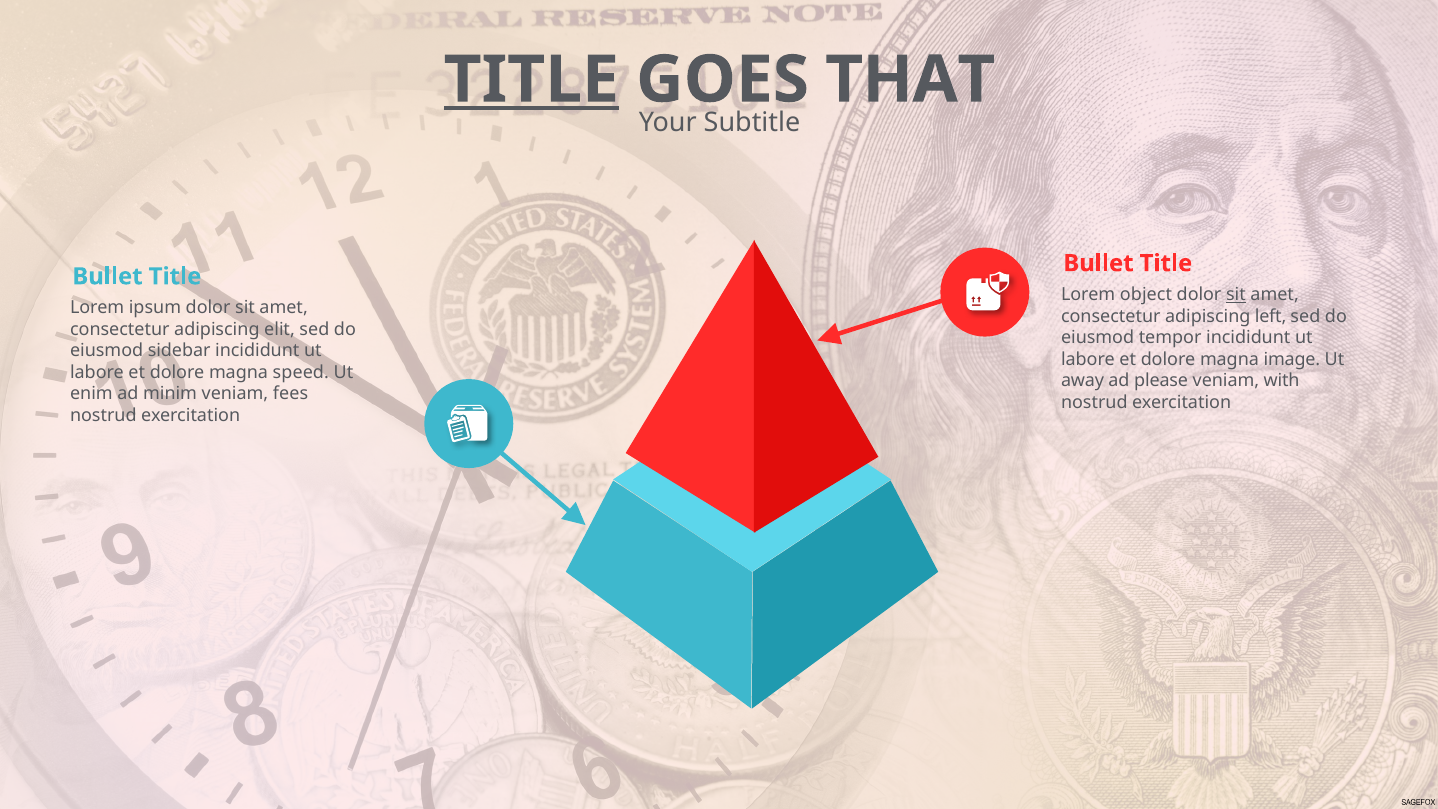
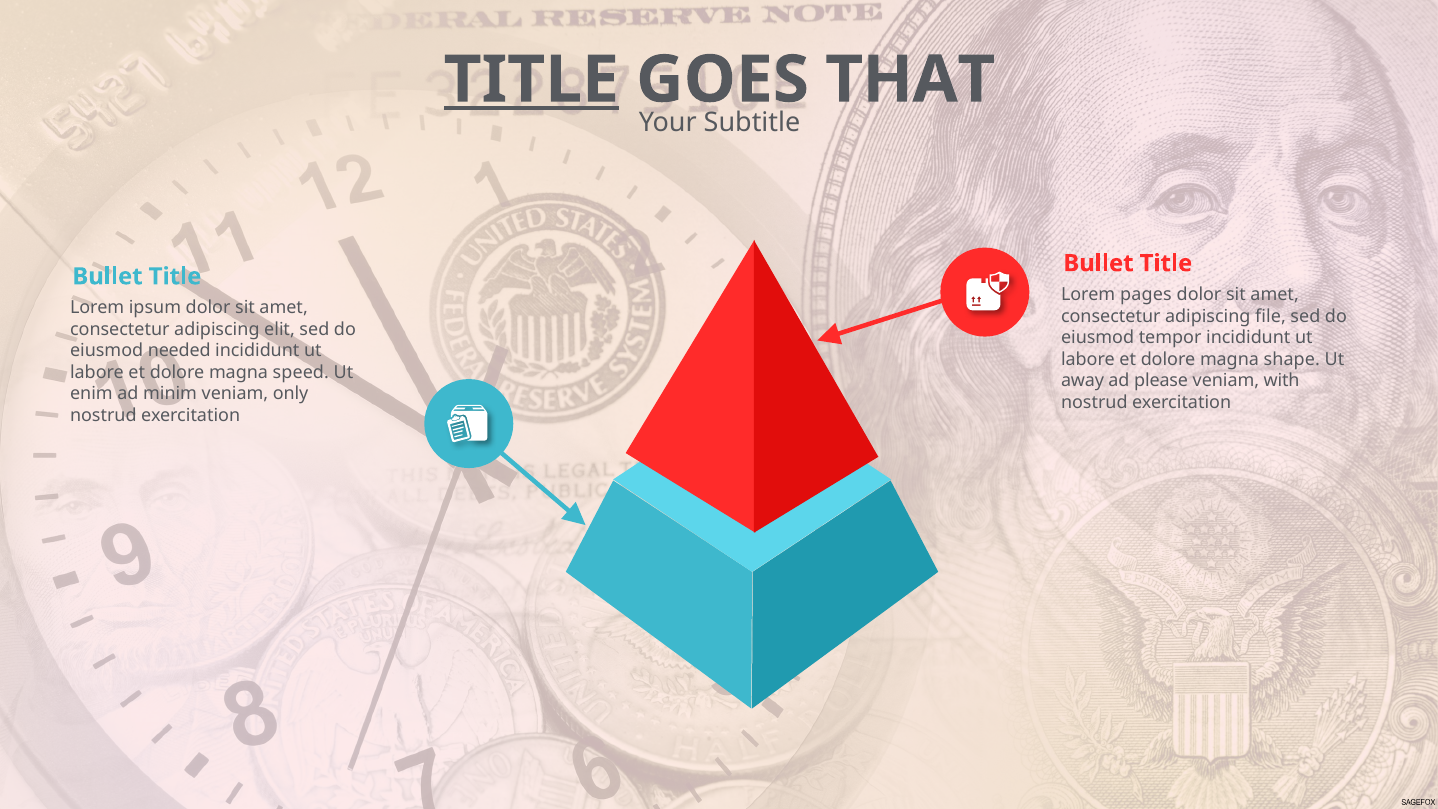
object: object -> pages (1146, 295)
sit underline: present -> none (1236, 295)
left: left -> file (1270, 316)
sidebar: sidebar -> needed (179, 351)
image: image -> shape (1292, 359)
fees: fees -> only (291, 394)
